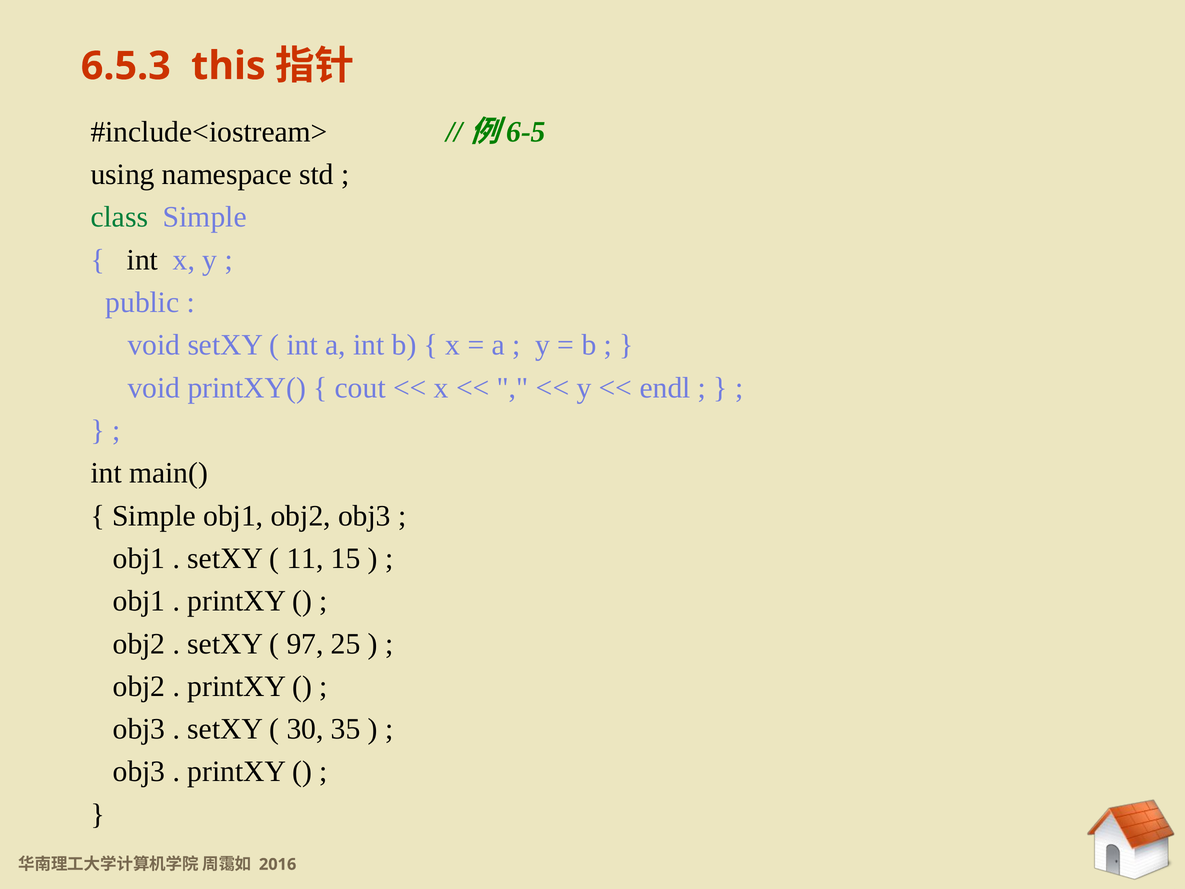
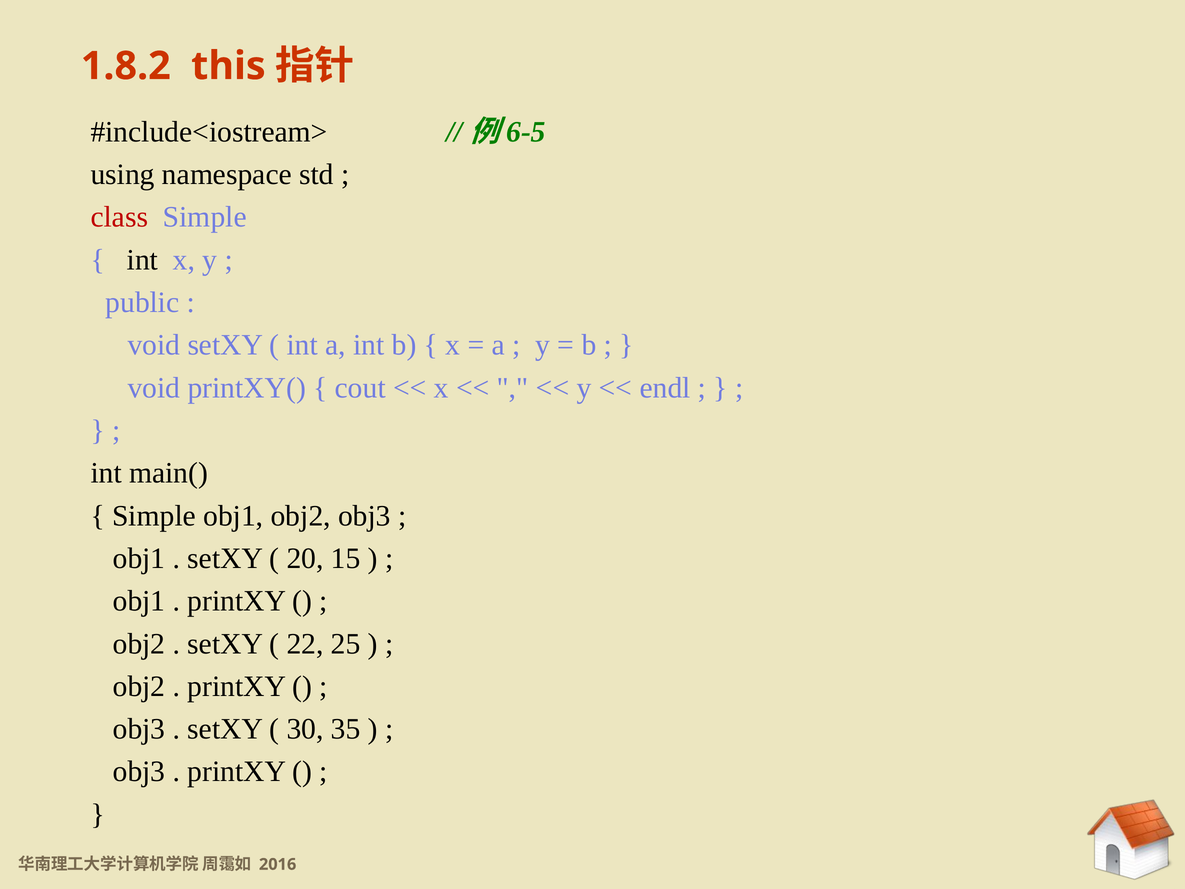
6.5.3: 6.5.3 -> 1.8.2 (126, 66)
class colour: green -> red (119, 217)
11: 11 -> 20 (305, 558)
97: 97 -> 22 (305, 644)
